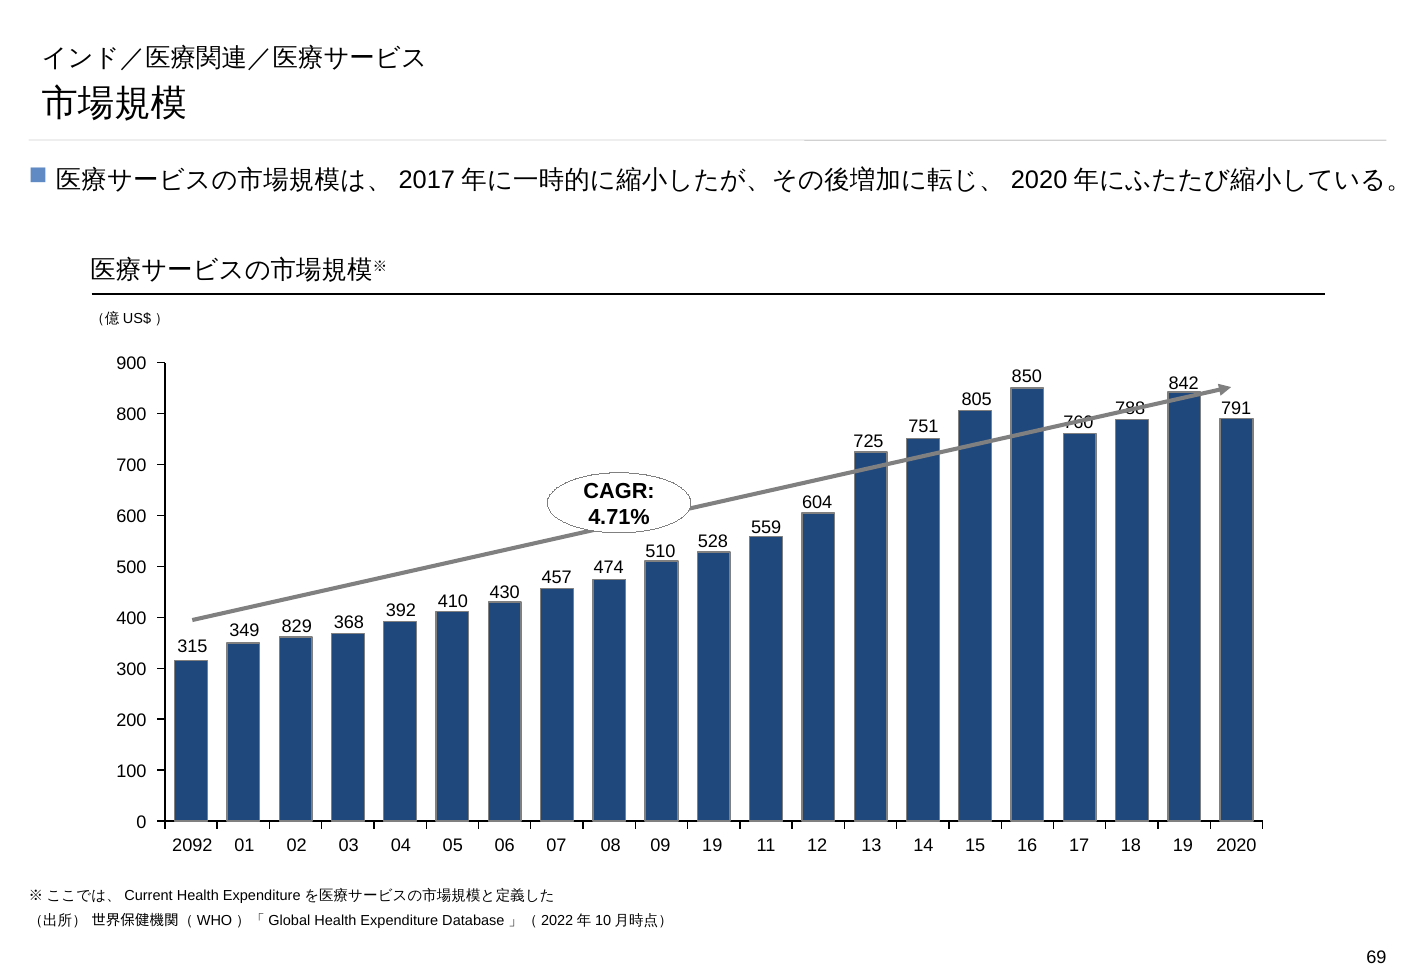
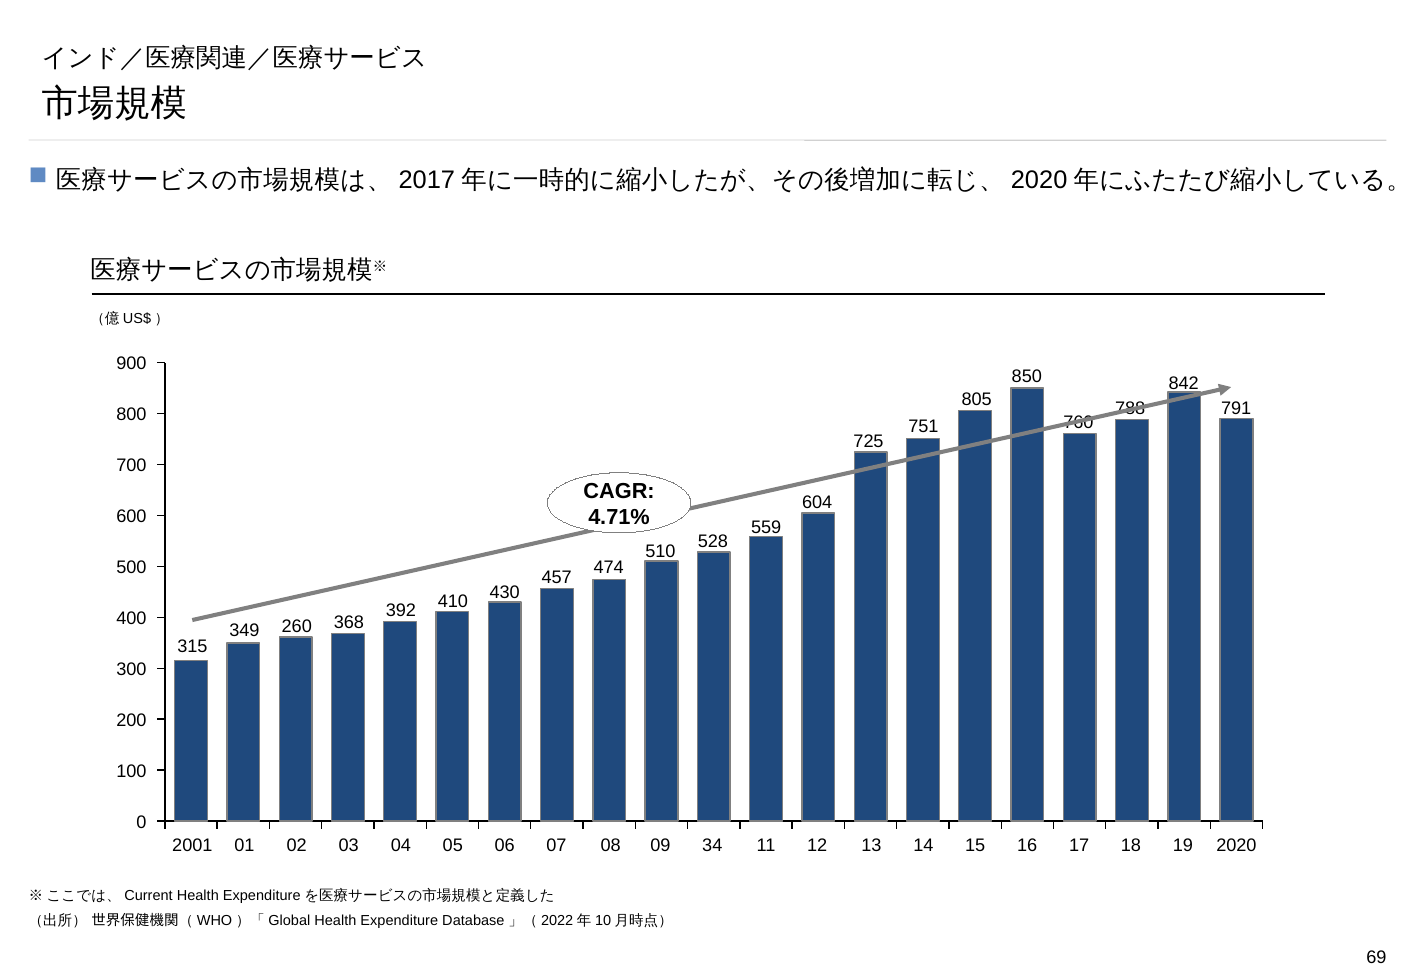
829: 829 -> 260 (297, 627)
2092: 2092 -> 2001 (192, 846)
09 19: 19 -> 34 (712, 846)
